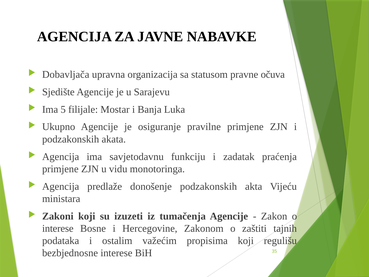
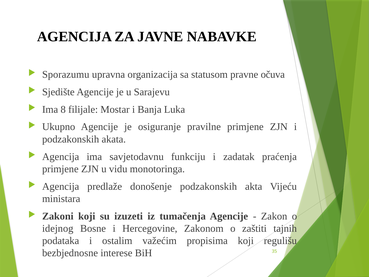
Dobavljača: Dobavljača -> Sporazumu (66, 74)
5: 5 -> 8 (63, 109)
interese: interese -> idejnog (58, 228)
